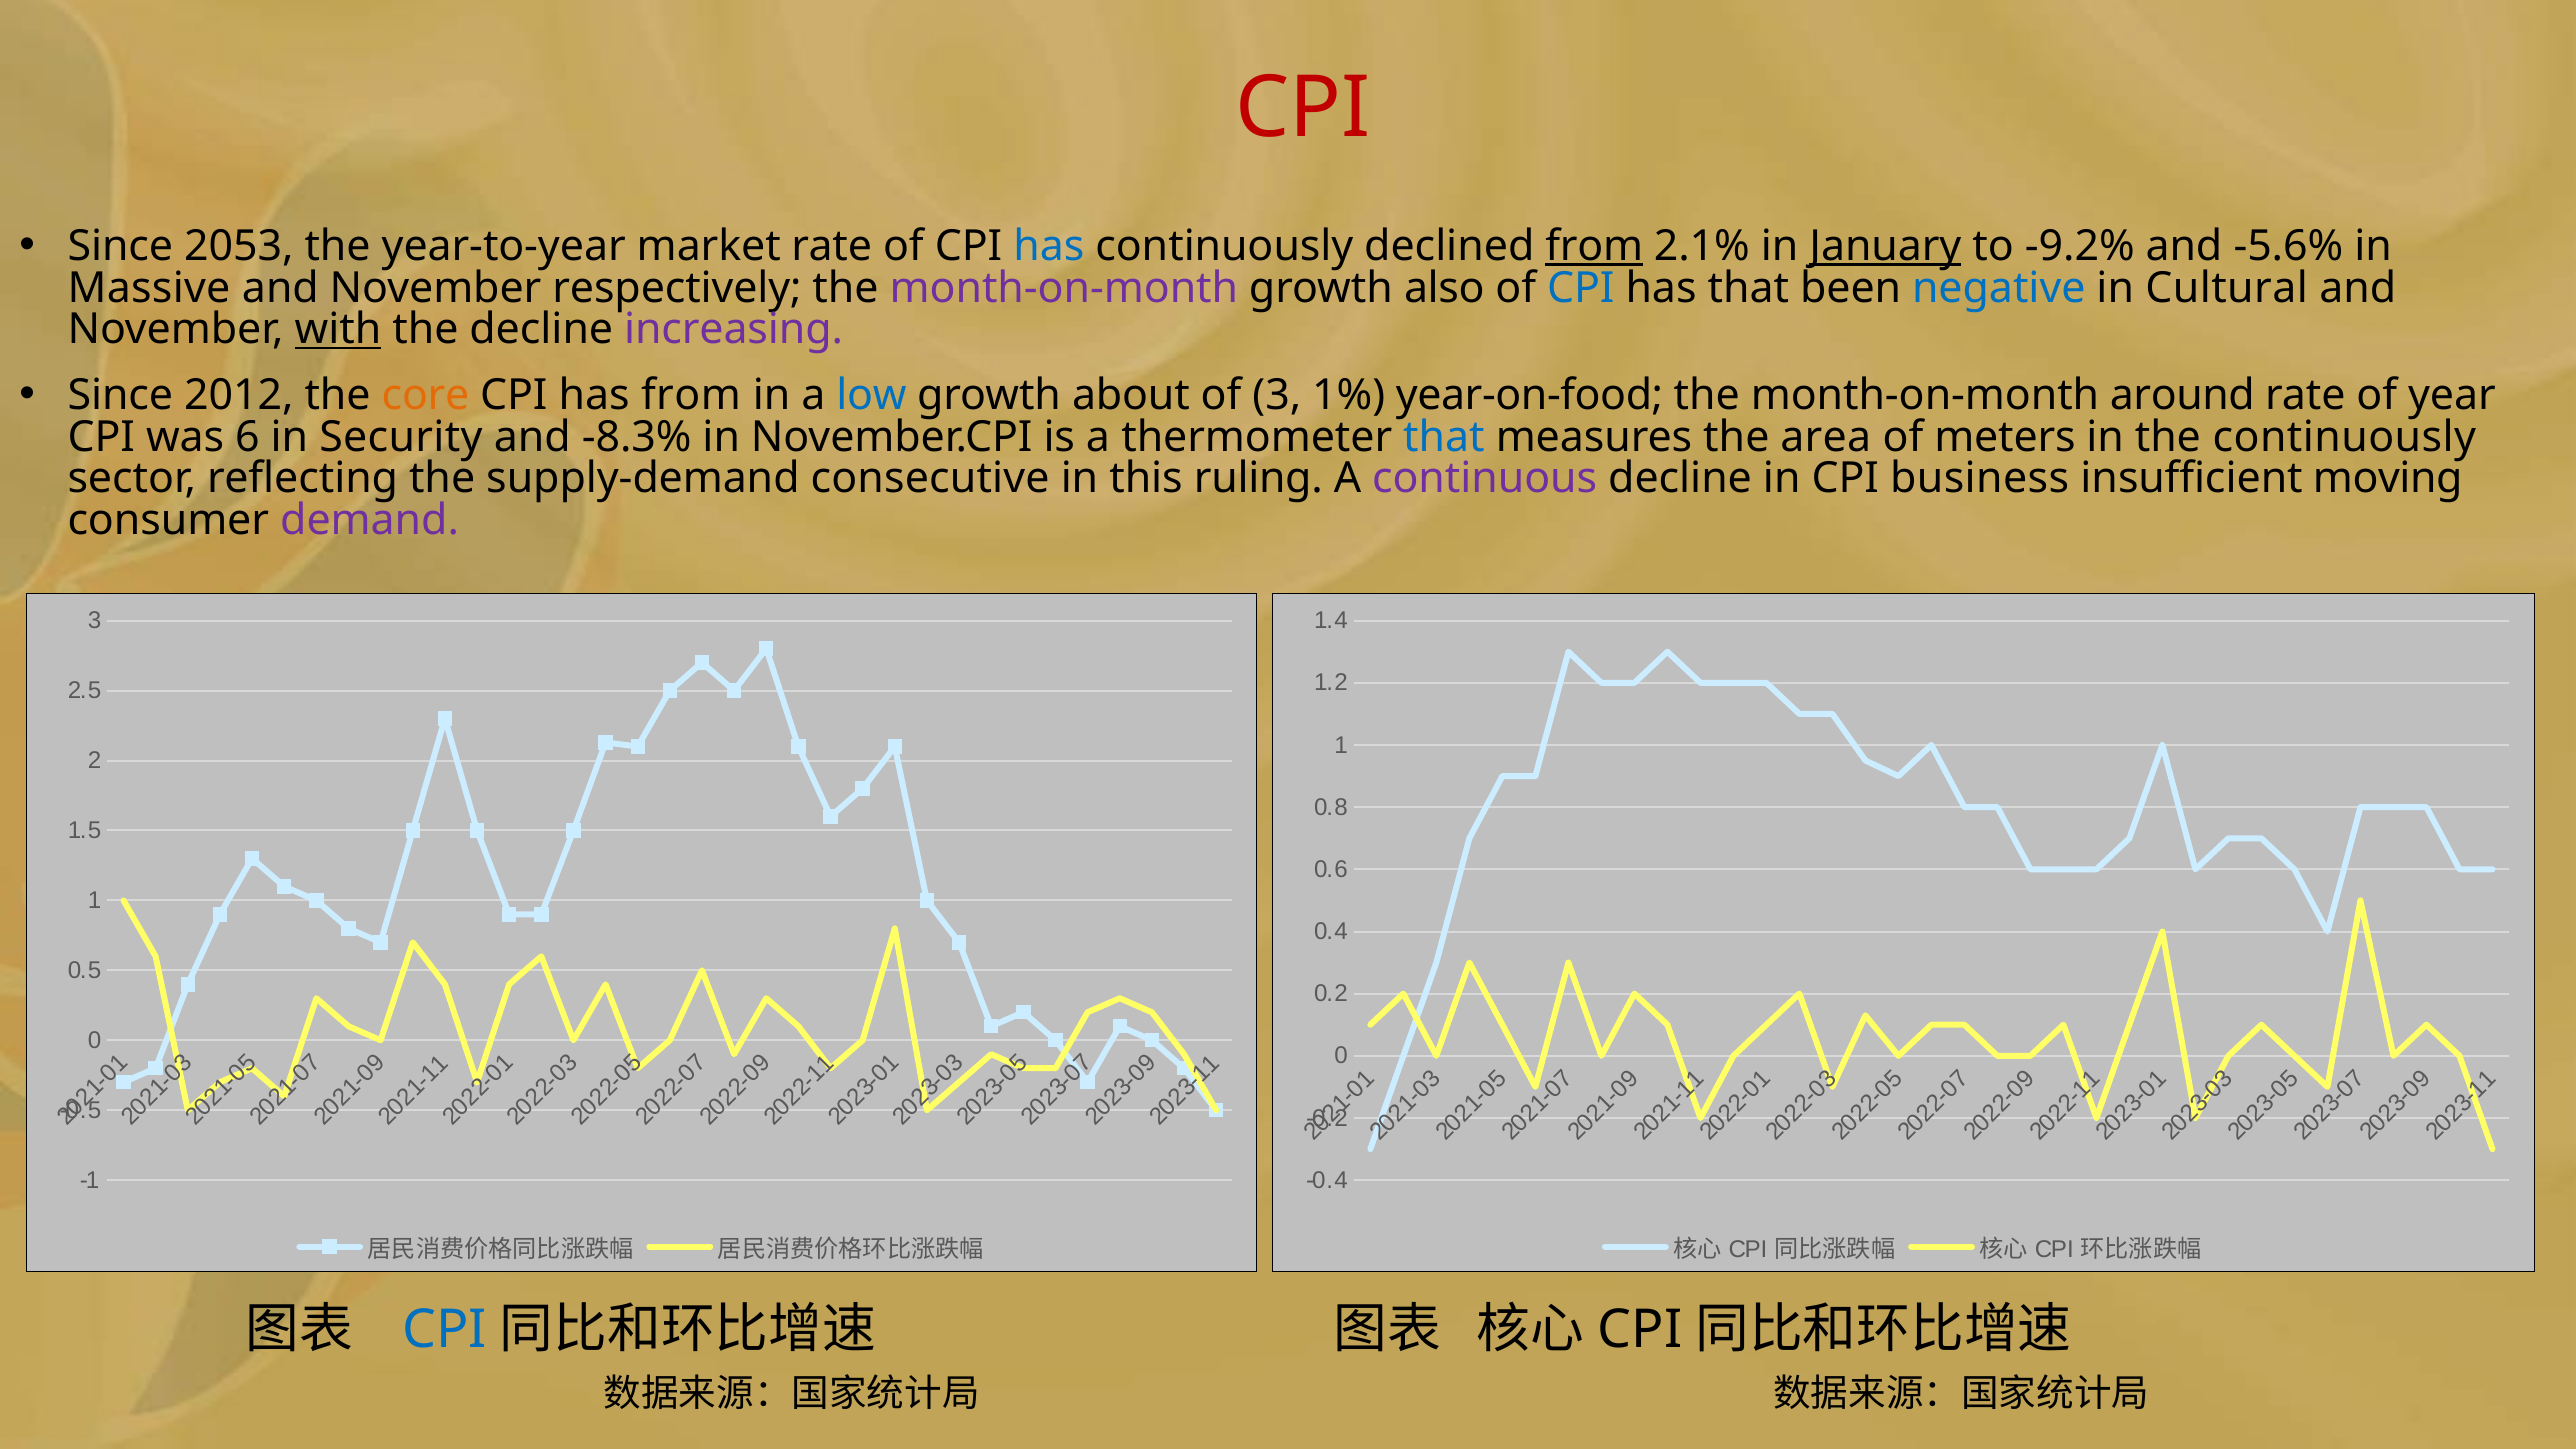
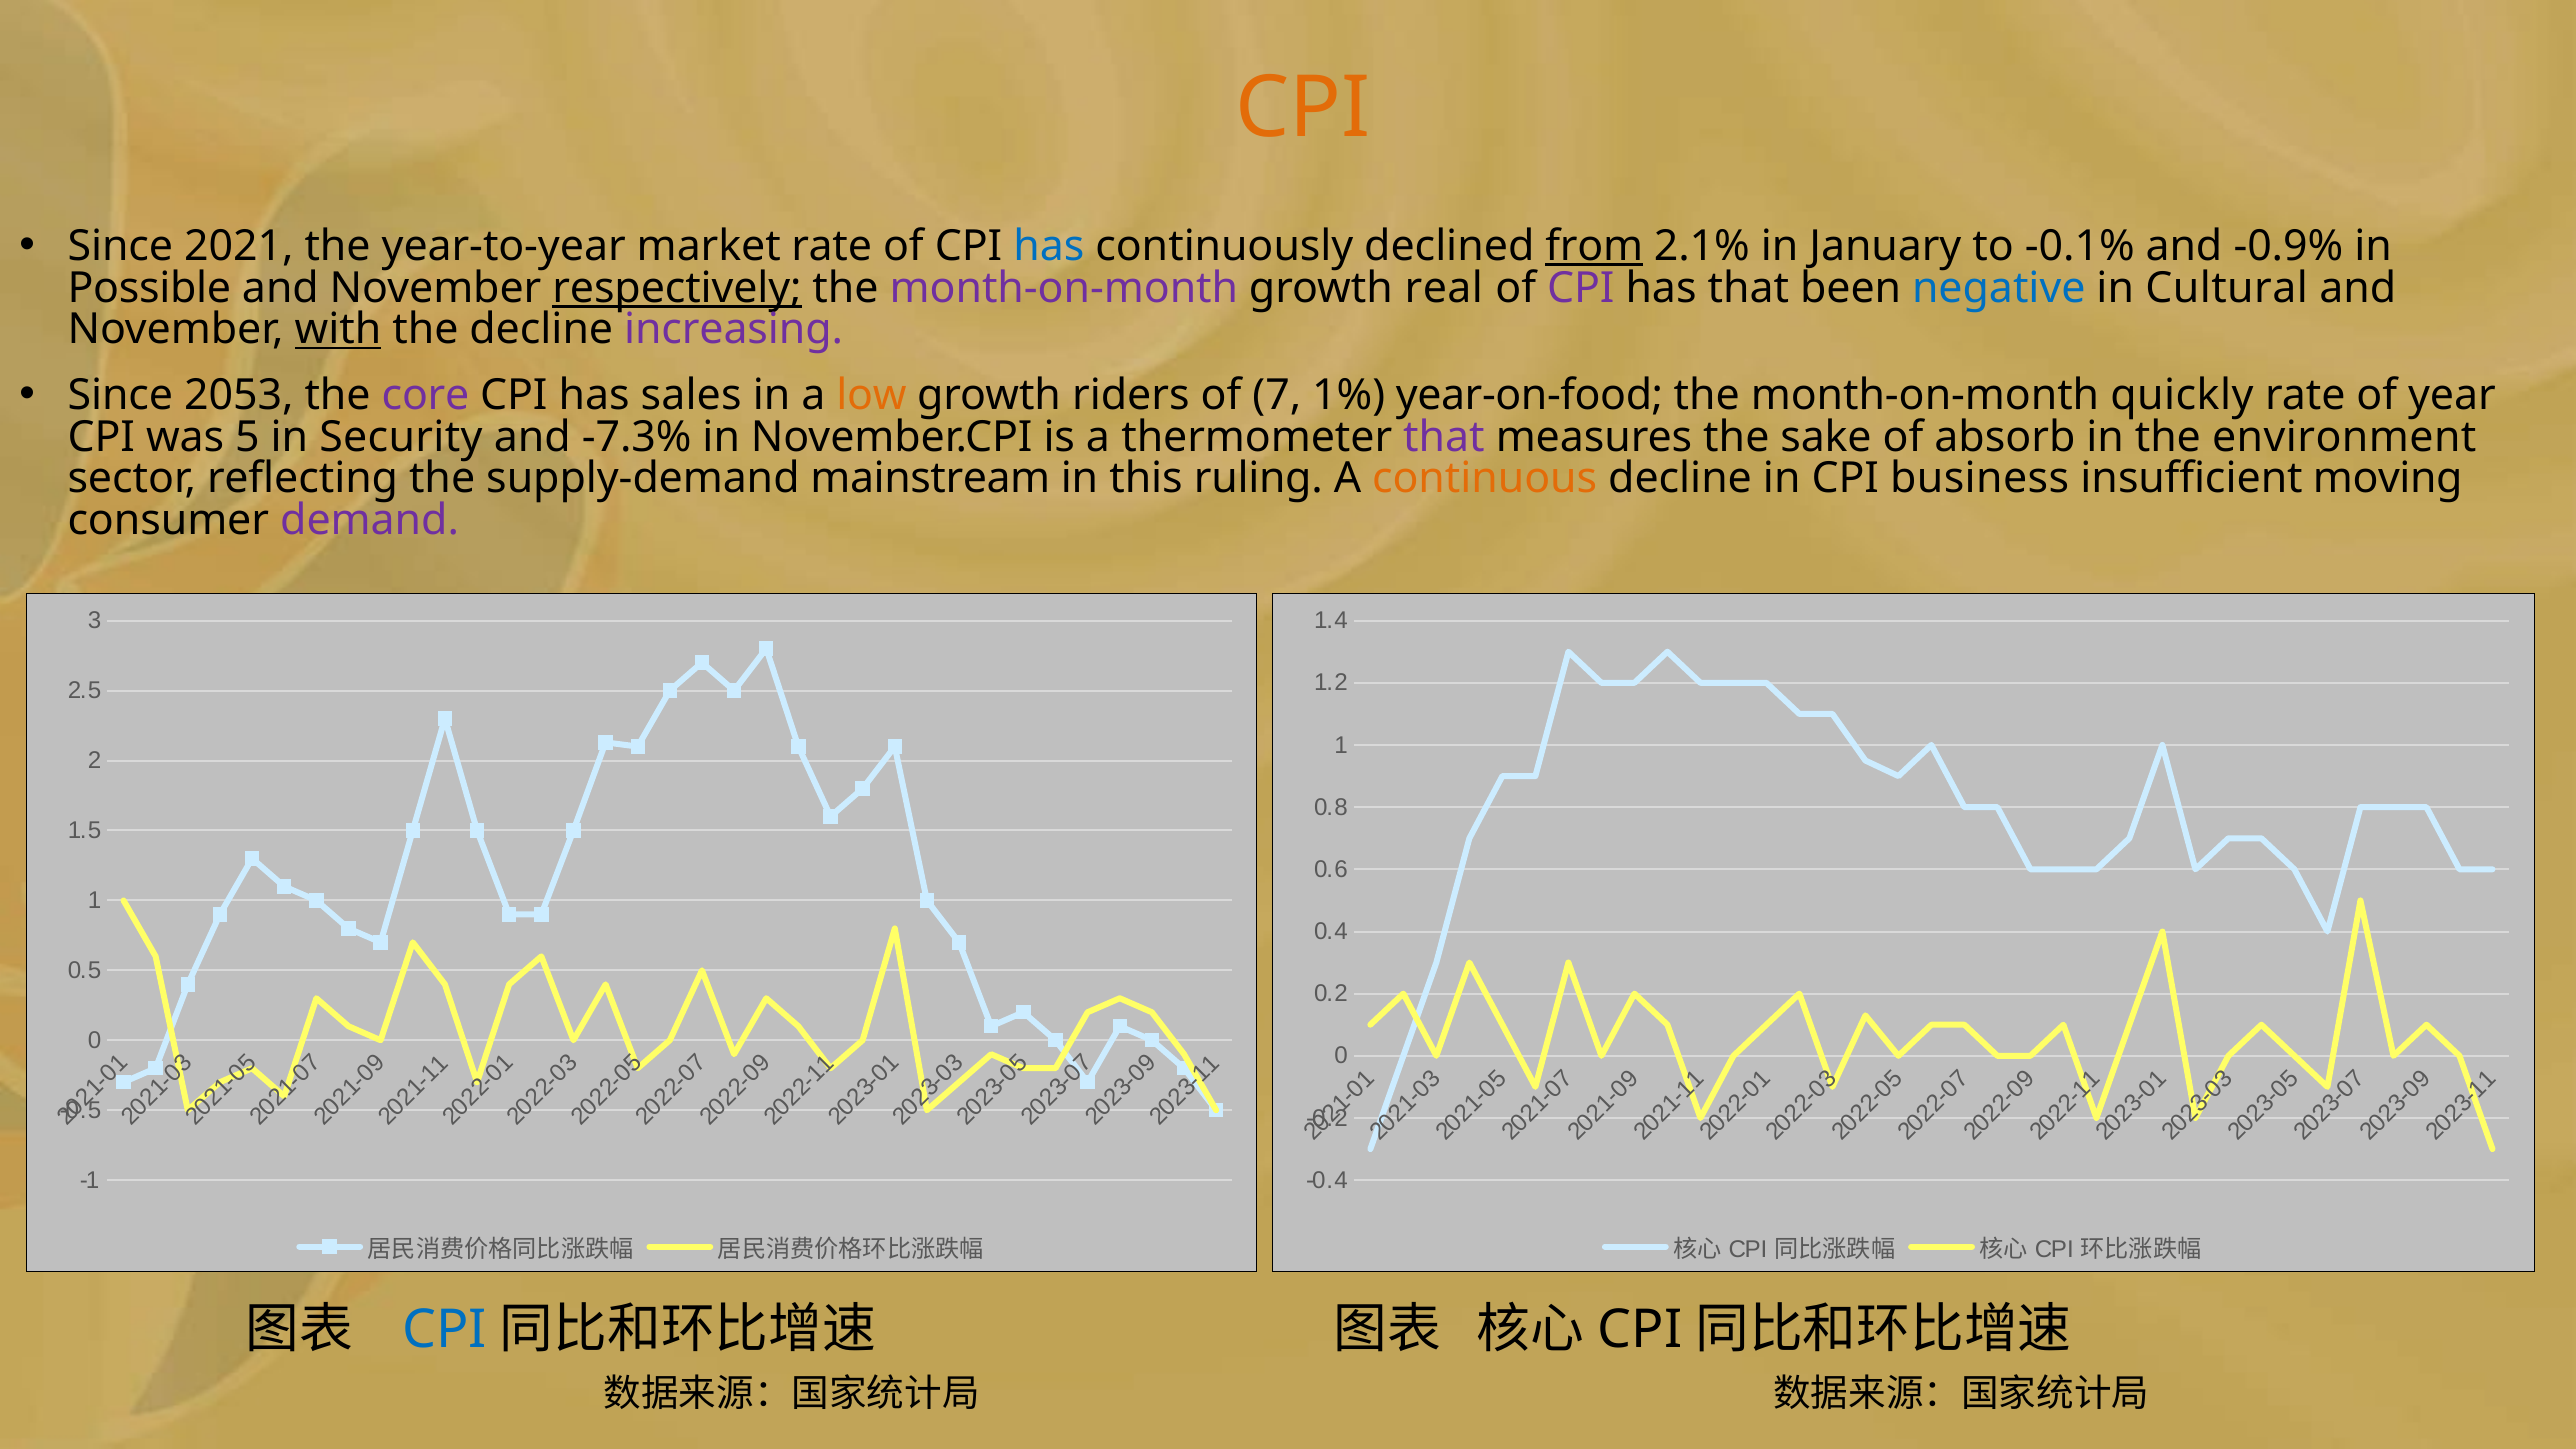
CPI colour: red -> orange (1303, 108)
2053: 2053 -> 2021 (239, 246)
January underline: present -> none (1885, 246)
-9.2%: -9.2% -> -0.1% (2080, 246)
-5.6%: -5.6% -> -0.9% (2288, 246)
Massive: Massive -> Possible (149, 288)
respectively underline: none -> present (677, 288)
also: also -> real (1444, 288)
CPI colour: blue -> purple (1581, 288)
2012: 2012 -> 2053 (239, 395)
core colour: orange -> purple (426, 395)
has from: from -> sales (691, 395)
low colour: blue -> orange (871, 395)
about: about -> riders (1131, 395)
of 3: 3 -> 7 (1277, 395)
around: around -> quickly (2182, 395)
was 6: 6 -> 5 (247, 437)
-8.3%: -8.3% -> -7.3% (637, 437)
that colour: blue -> purple (1444, 437)
area: area -> sake (1826, 437)
meters: meters -> absorb (2005, 437)
the continuously: continuously -> environment (2344, 437)
consecutive: consecutive -> mainstream (930, 479)
continuous colour: purple -> orange (1485, 479)
